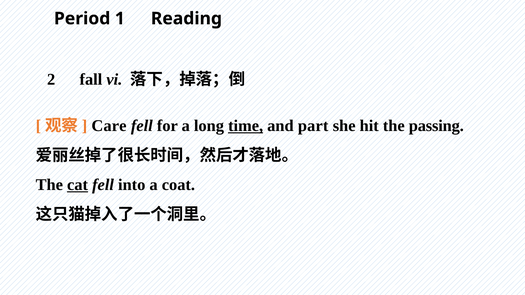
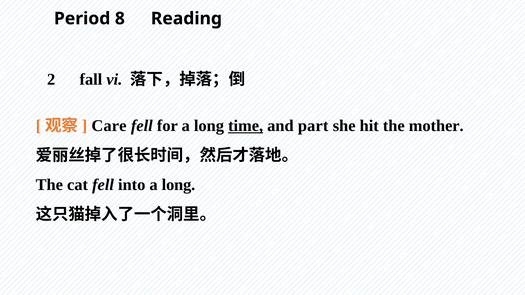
1: 1 -> 8 (120, 19)
passing: passing -> mother (436, 126)
cat underline: present -> none (78, 185)
into a coat: coat -> long (178, 185)
